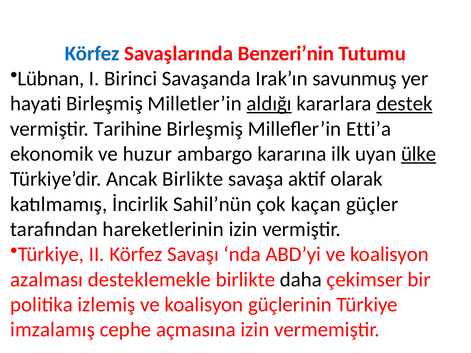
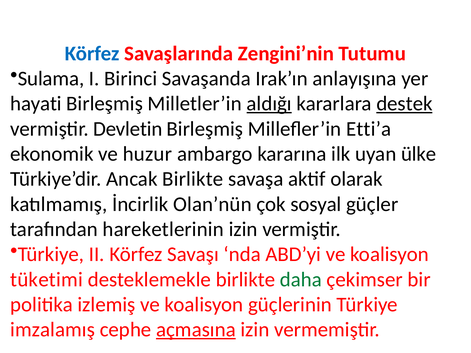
Benzeri’nin: Benzeri’nin -> Zengini’nin (286, 54)
Lübnan: Lübnan -> Sulama (51, 79)
savunmuş: savunmuş -> anlayışına (355, 79)
Tarihine: Tarihine -> Devletin (128, 129)
ülke underline: present -> none (419, 154)
Sahil’nün: Sahil’nün -> Olan’nün (212, 204)
kaçan: kaçan -> sosyal (316, 204)
azalması: azalması -> tüketimi (47, 280)
daha colour: black -> green (301, 280)
açmasına underline: none -> present (196, 330)
